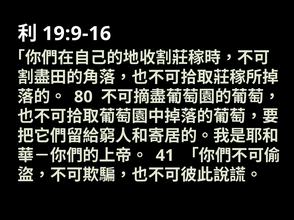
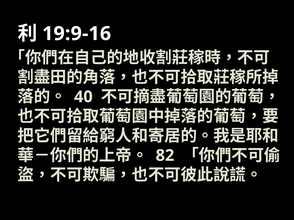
80: 80 -> 40 (83, 97)
41: 41 -> 82 (165, 156)
